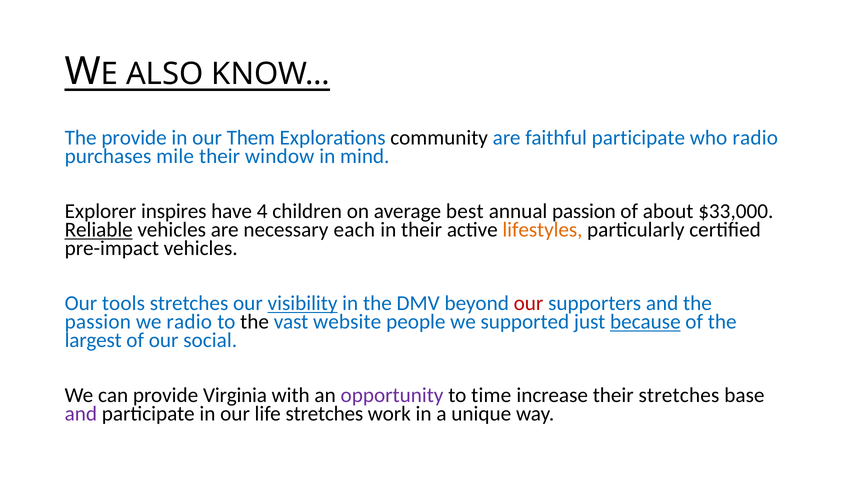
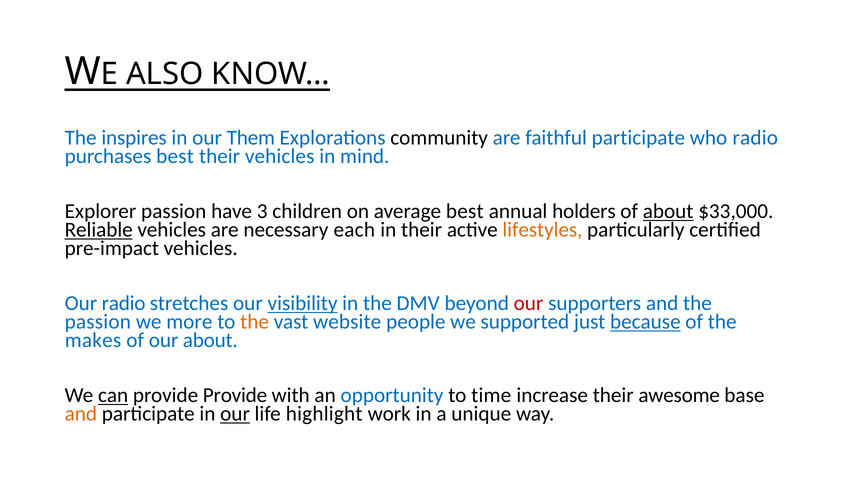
The provide: provide -> inspires (134, 138)
purchases mile: mile -> best (175, 156)
their window: window -> vehicles (280, 156)
Explorer inspires: inspires -> passion (174, 211)
4: 4 -> 3 (262, 211)
annual passion: passion -> holders (584, 211)
about underline: none -> present (668, 211)
Our tools: tools -> radio (124, 303)
we radio: radio -> more (189, 322)
the colour: black -> orange (255, 322)
largest: largest -> makes (93, 340)
our social: social -> about (210, 340)
can underline: none -> present (113, 395)
provide Virginia: Virginia -> Provide (235, 395)
opportunity colour: purple -> blue (392, 395)
their stretches: stretches -> awesome (679, 395)
and colour: purple -> orange (81, 414)
our underline: none -> present (235, 414)
life stretches: stretches -> highlight (324, 414)
